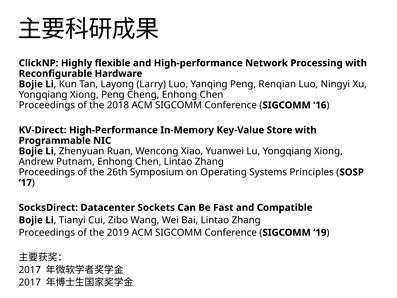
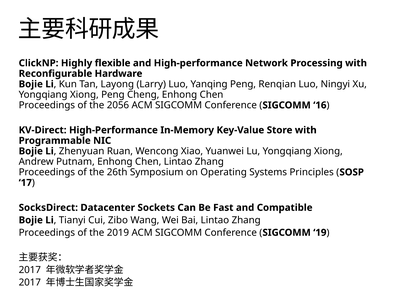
2018: 2018 -> 2056 (118, 105)
